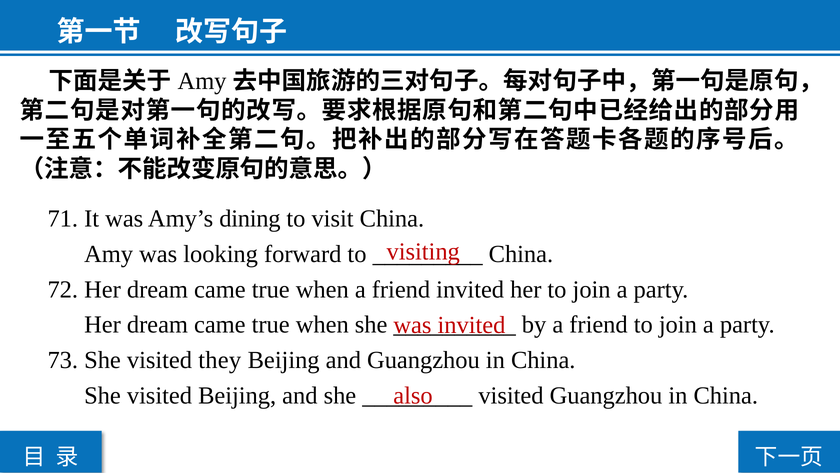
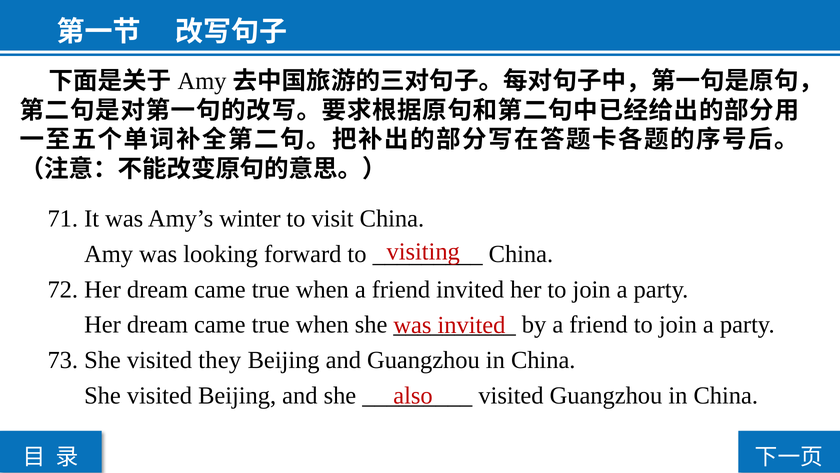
dining: dining -> winter (250, 219)
